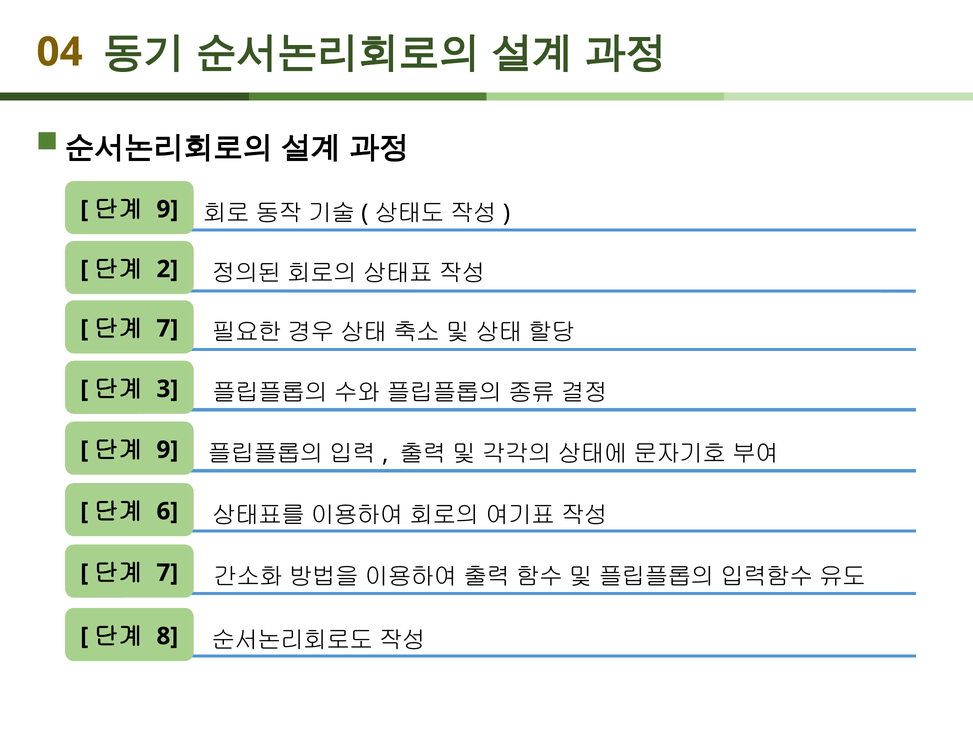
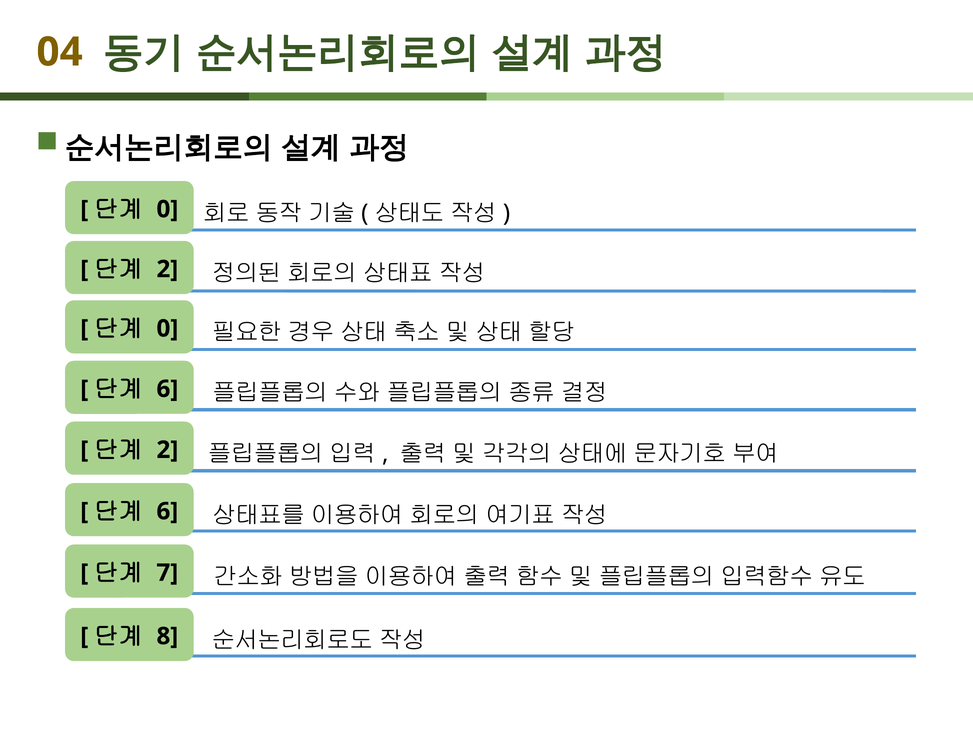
9: 9 -> 0 (167, 209)
7: 7 -> 0 (167, 328)
3: 3 -> 6 (167, 389)
9: 9 -> 2 (167, 450)
